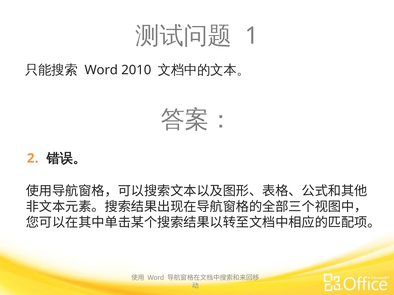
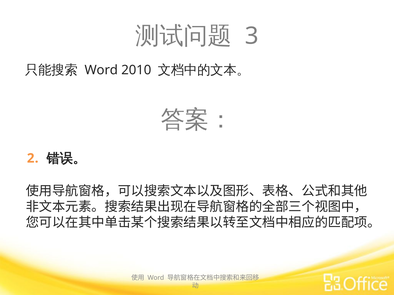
1: 1 -> 3 (252, 36)
